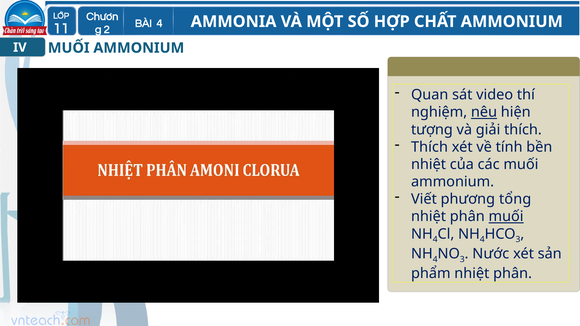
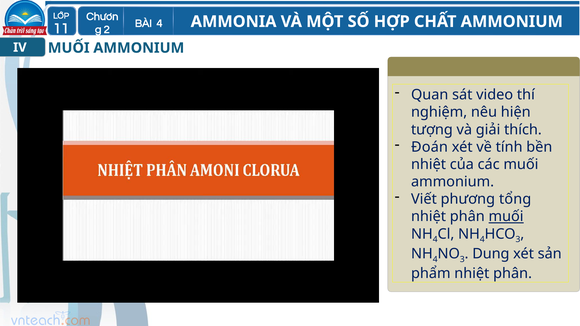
nêu underline: present -> none (484, 112)
Thích: Thích -> Đoán (429, 147)
Nước: Nước -> Dung (491, 254)
